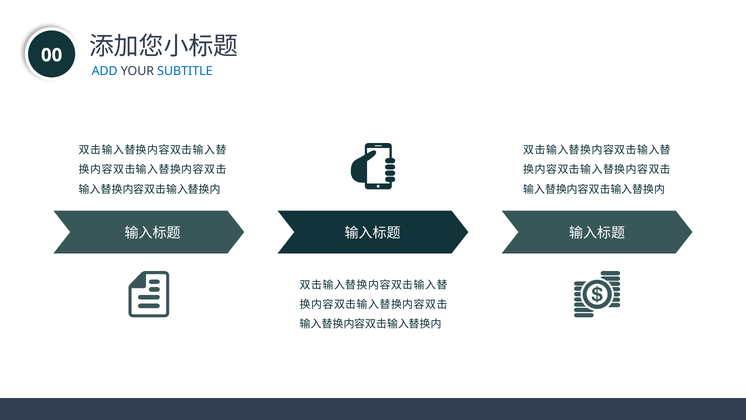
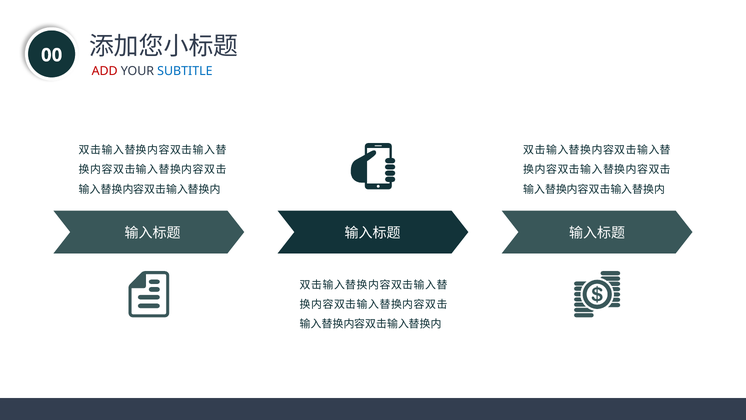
ADD colour: blue -> red (105, 71)
